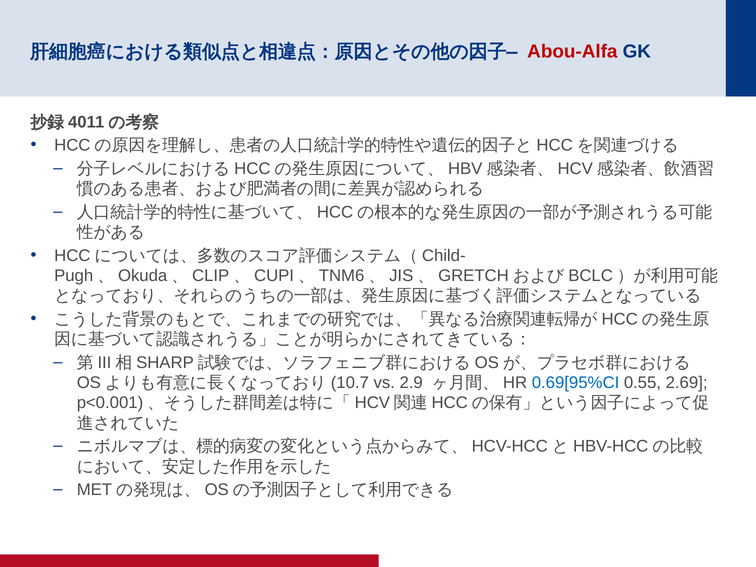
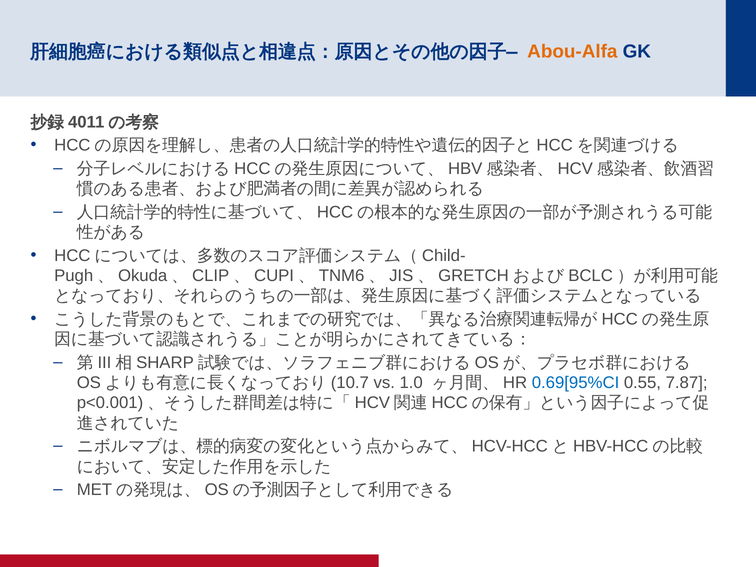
Abou-Alfa colour: red -> orange (572, 51)
2.9: 2.9 -> 1.0 (411, 383)
2.69: 2.69 -> 7.87 (687, 383)
